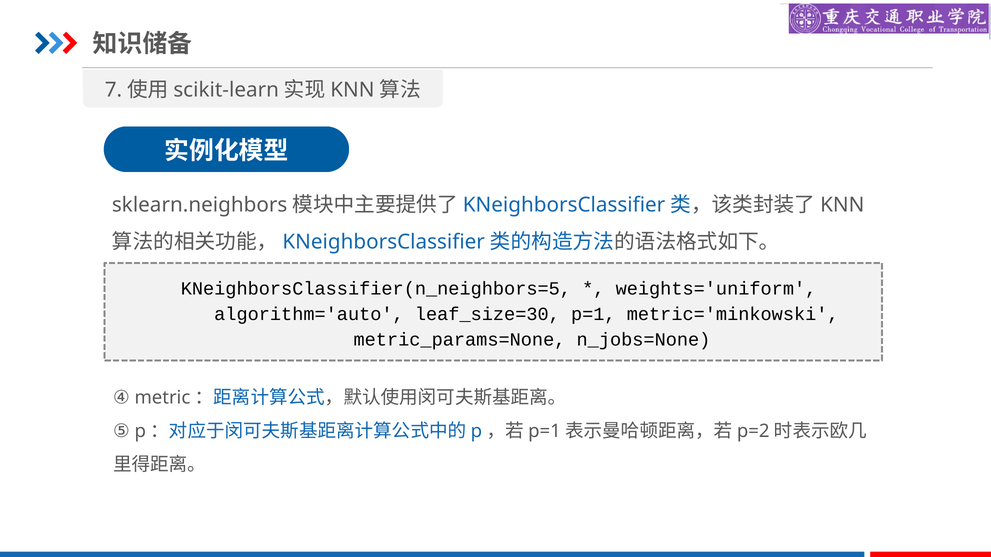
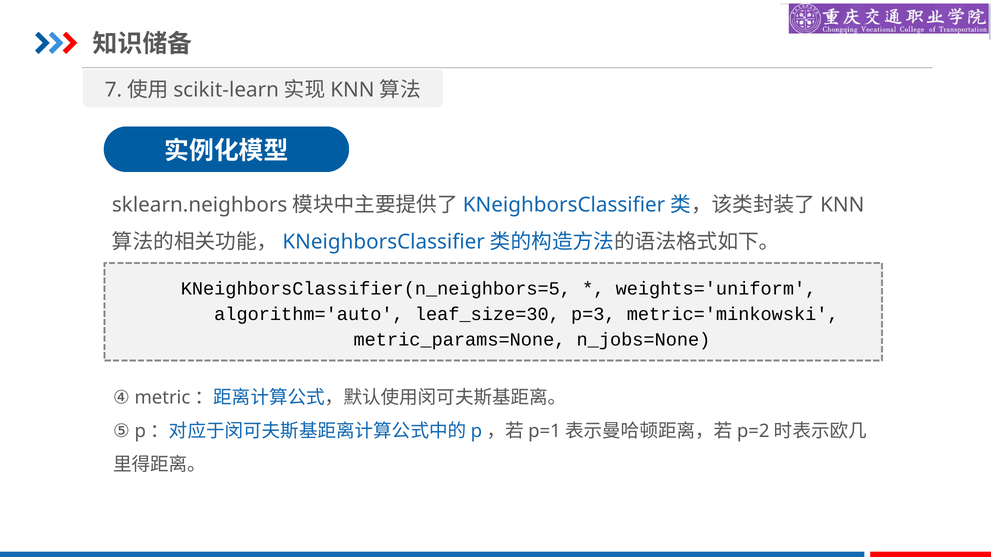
p=1: p=1 -> p=3 (593, 315)
